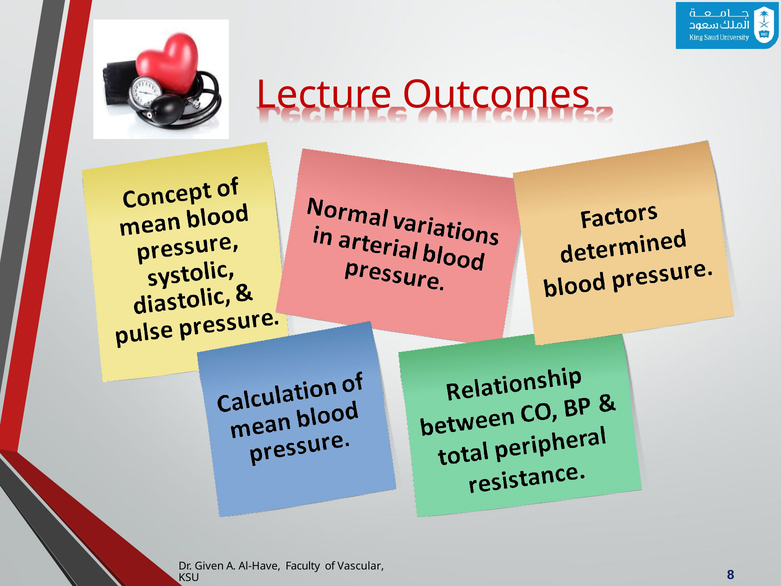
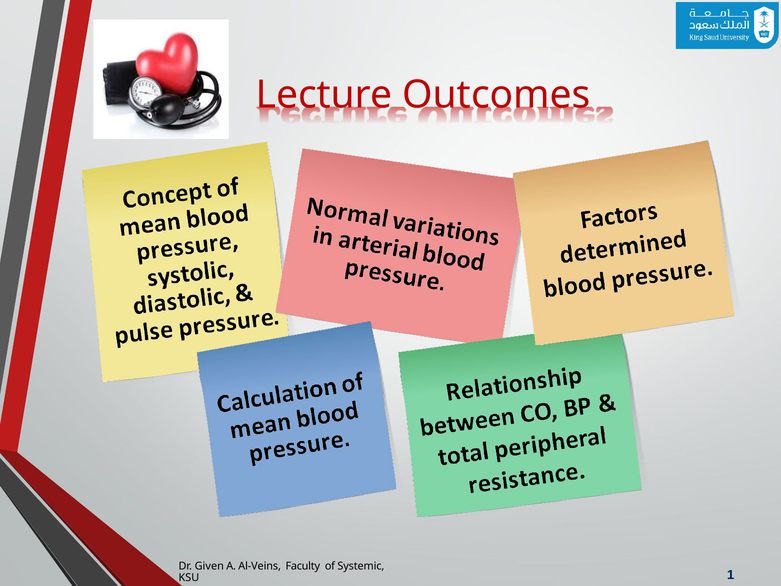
Al-Have: Al-Have -> Al-Veins (260, 566)
Vascular: Vascular -> Systemic (361, 566)
8: 8 -> 1 (731, 575)
